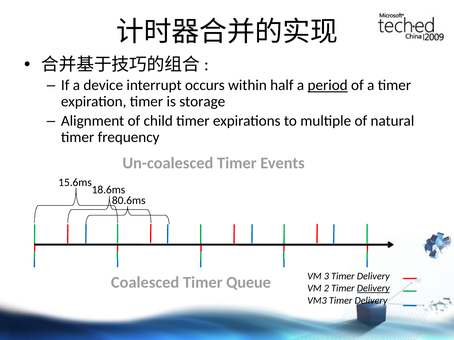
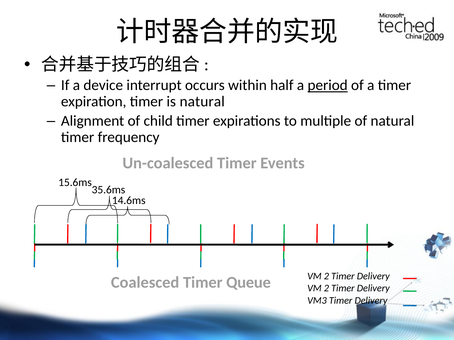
is storage: storage -> natural (202, 102)
18.6ms: 18.6ms -> 35.6ms (108, 190)
80.6ms: 80.6ms -> 14.6ms (129, 201)
3: 3 -> 2 (326, 277)
Delivery underline: present -> none (373, 289)
